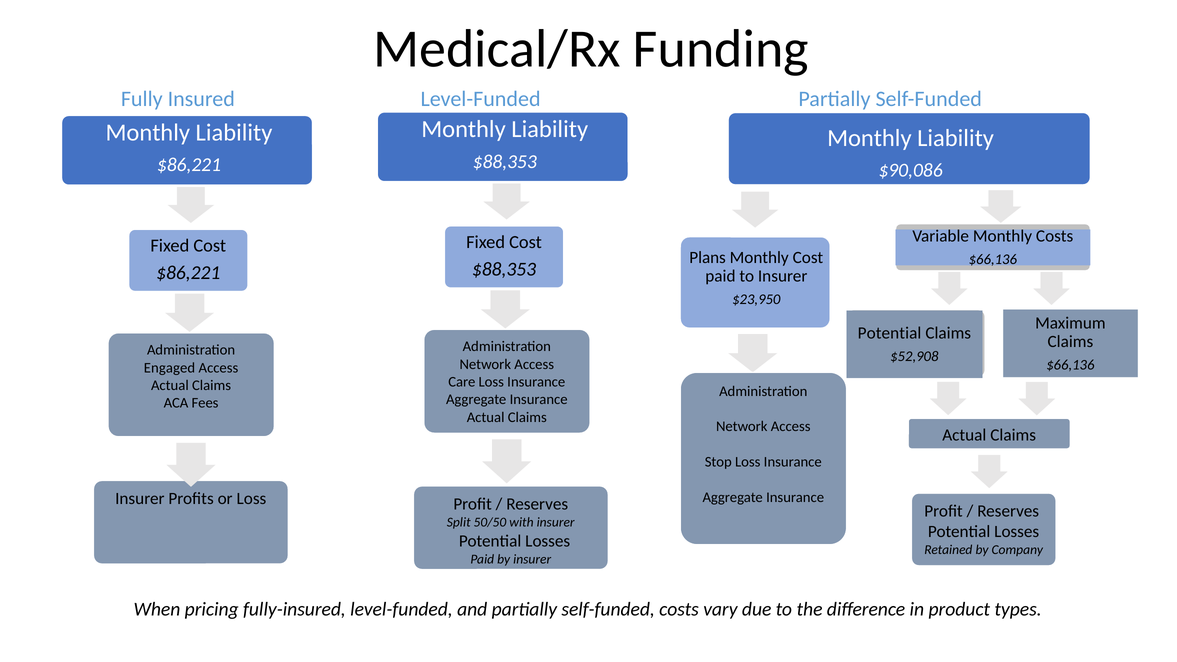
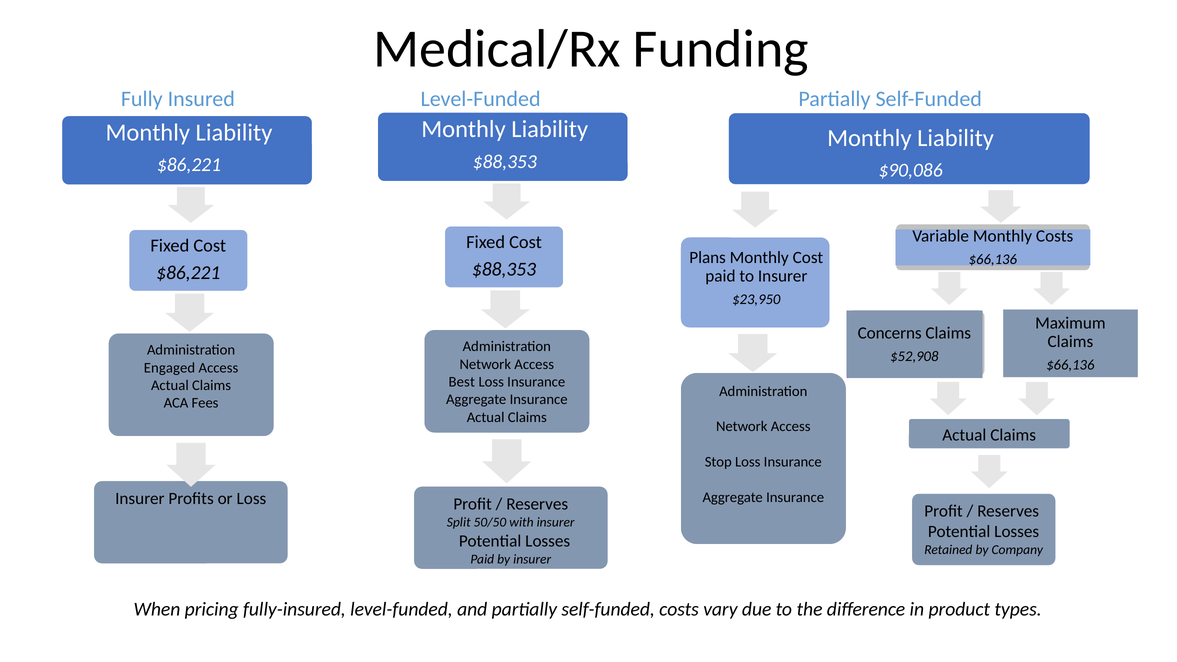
Potential: Potential -> Concerns (890, 333)
Care: Care -> Best (462, 382)
